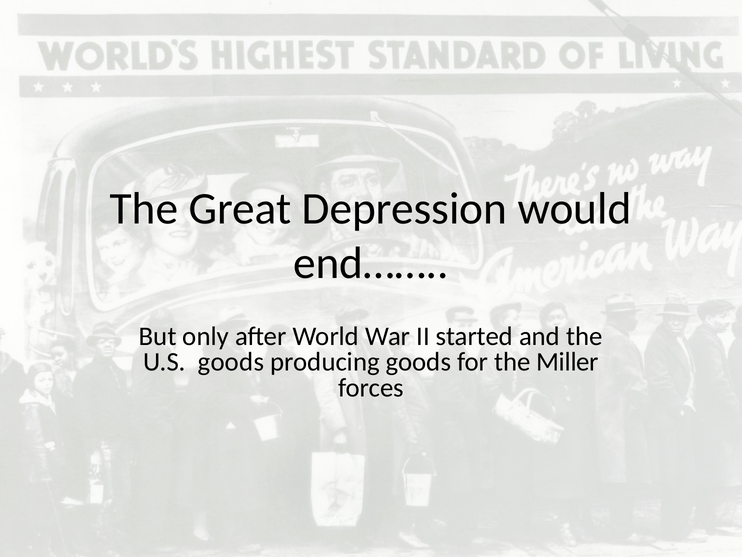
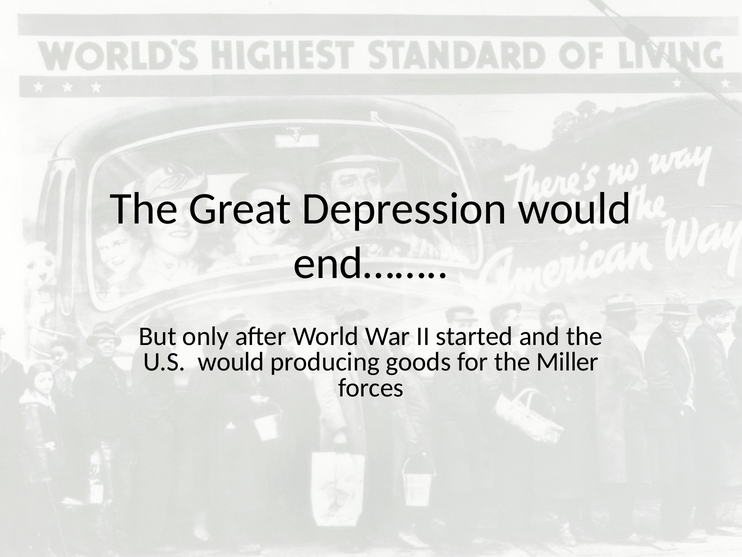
U.S goods: goods -> would (231, 362)
